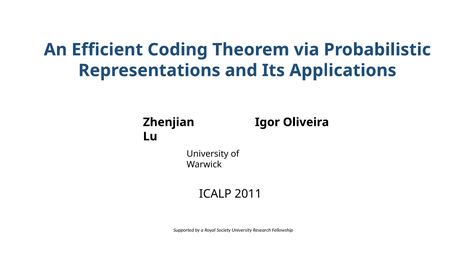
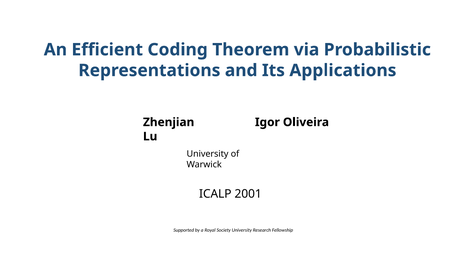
2011: 2011 -> 2001 (248, 194)
